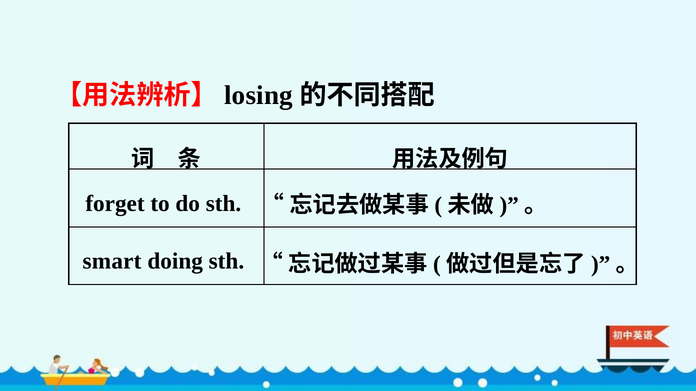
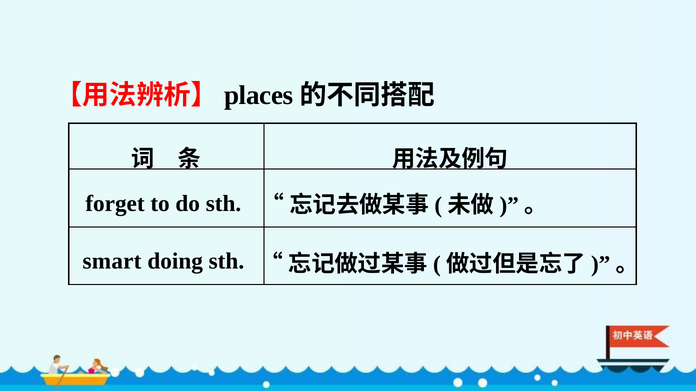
losing: losing -> places (259, 96)
